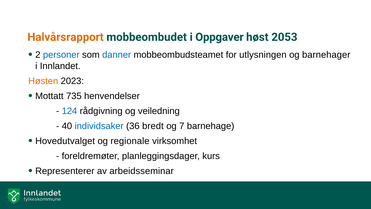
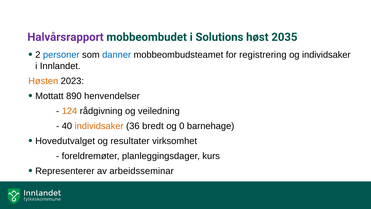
Halvårsrapport colour: orange -> purple (65, 37)
Oppgaver: Oppgaver -> Solutions (219, 37)
2053: 2053 -> 2035 (284, 37)
utlysningen: utlysningen -> registrering (263, 55)
og barnehager: barnehager -> individsaker (326, 55)
735: 735 -> 890 (74, 96)
124 colour: blue -> orange (69, 111)
individsaker colour: blue -> orange (99, 126)
7: 7 -> 0 (182, 126)
regionale: regionale -> resultater (130, 141)
